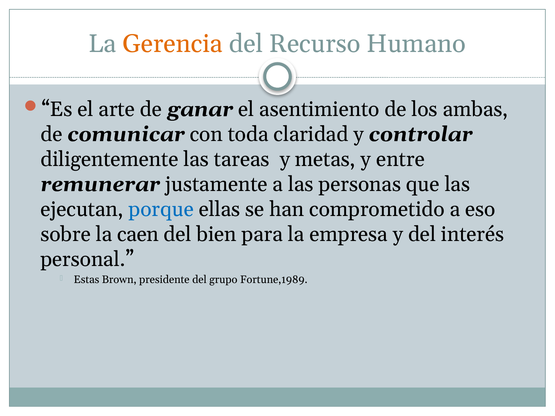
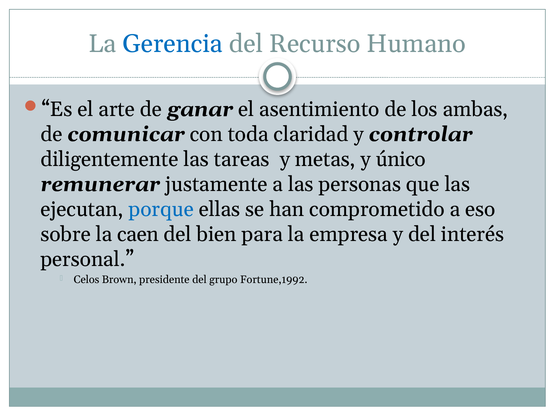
Gerencia colour: orange -> blue (173, 44)
entre: entre -> único (401, 159)
Estas: Estas -> Celos (87, 280)
Fortune,1989: Fortune,1989 -> Fortune,1992 (274, 280)
